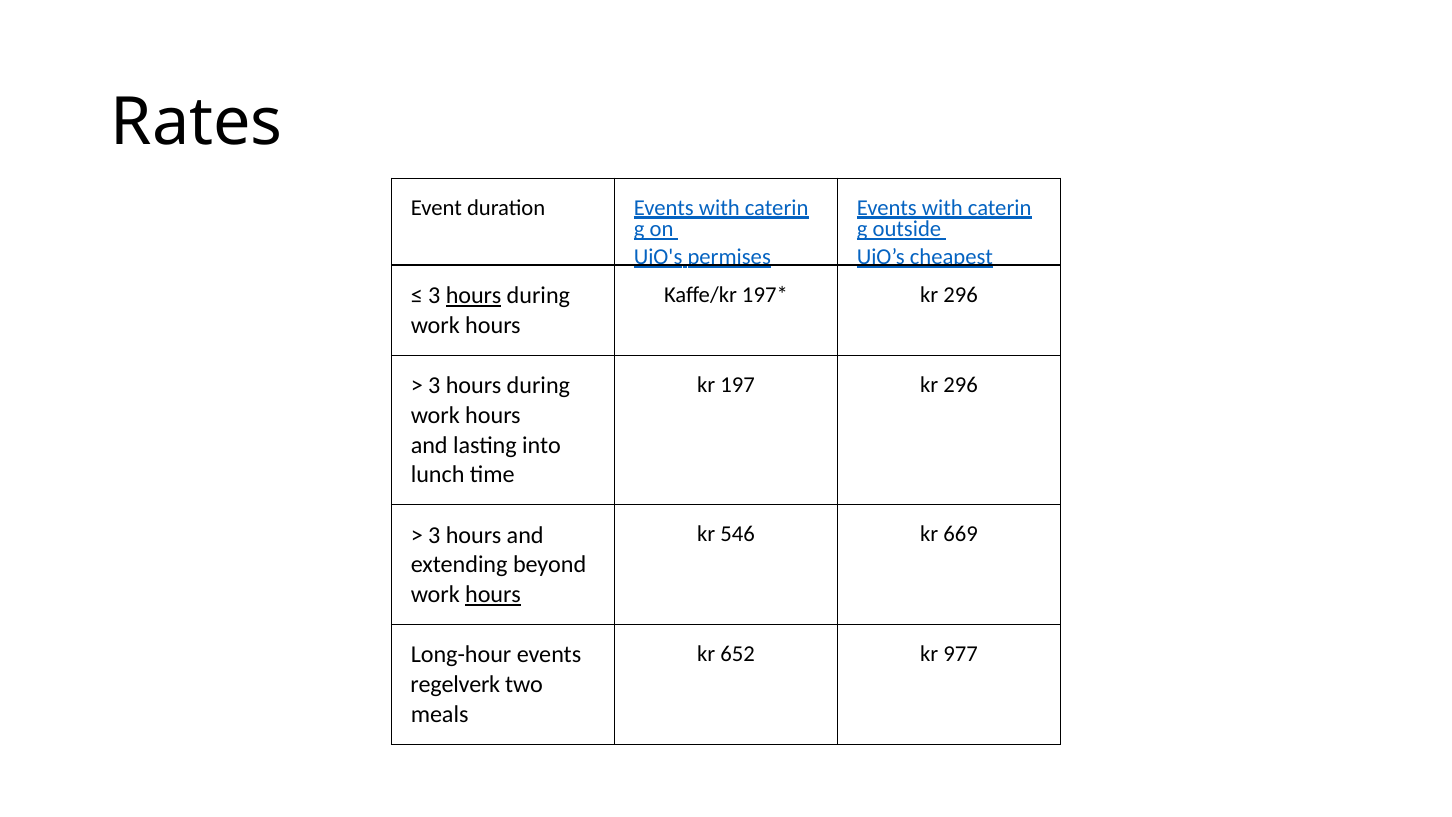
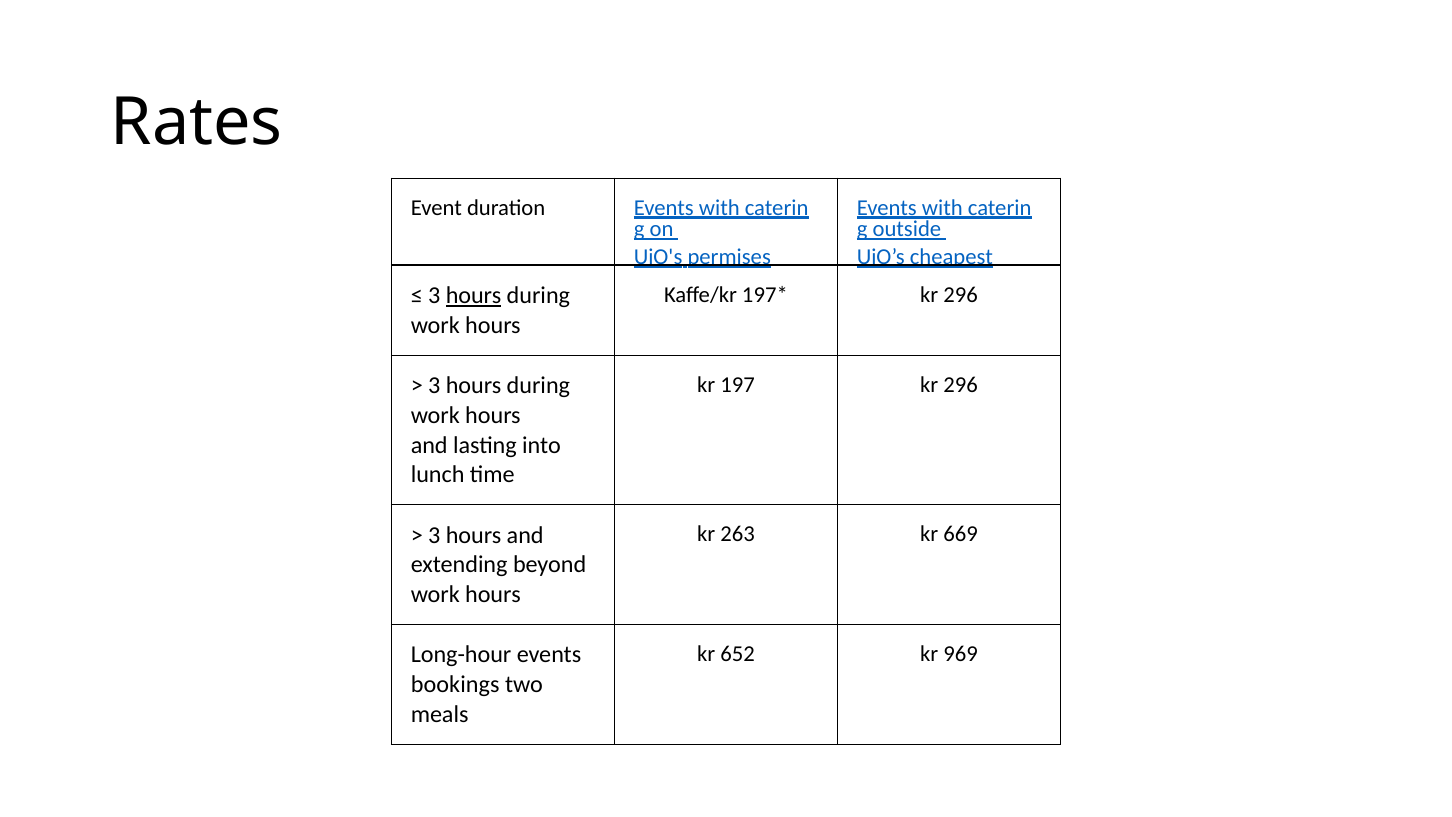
546: 546 -> 263 (738, 534)
hours underline: present -> none (493, 594)
977: 977 -> 969 (961, 654)
regelverk: regelverk -> bookings (455, 684)
